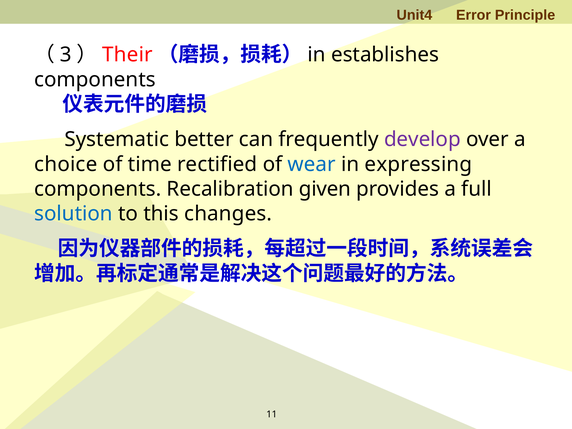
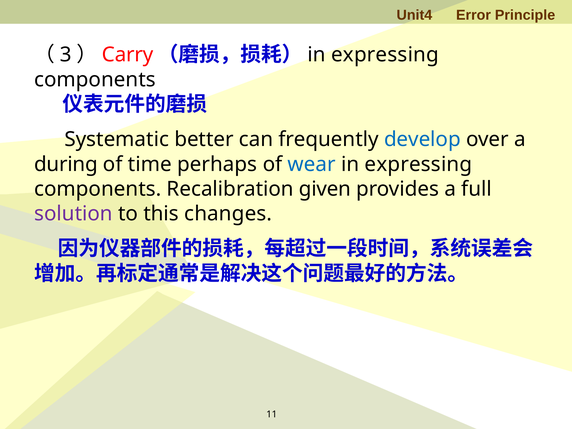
Their: Their -> Carry (128, 55)
establishes: establishes -> expressing (385, 55)
develop colour: purple -> blue (422, 139)
choice: choice -> during (66, 164)
rectified: rectified -> perhaps (217, 164)
solution colour: blue -> purple (73, 214)
